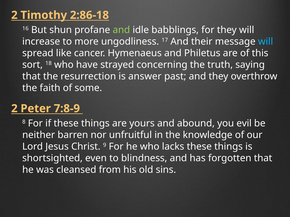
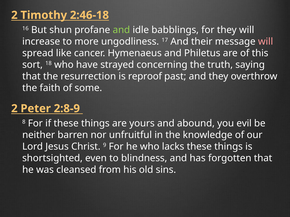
2:86-18: 2:86-18 -> 2:46-18 (89, 15)
will colour: light blue -> pink (266, 42)
answer: answer -> reproof (145, 76)
7:8-9: 7:8-9 -> 2:8-9 (67, 109)
